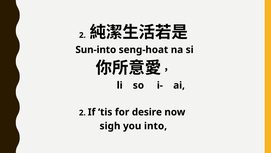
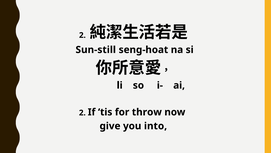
Sun-into: Sun-into -> Sun-still (96, 50)
desire: desire -> throw (147, 112)
sigh: sigh -> give (110, 126)
